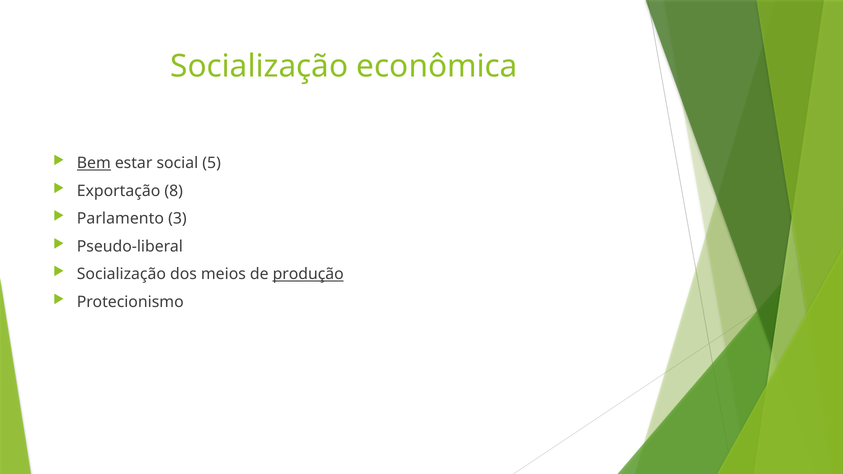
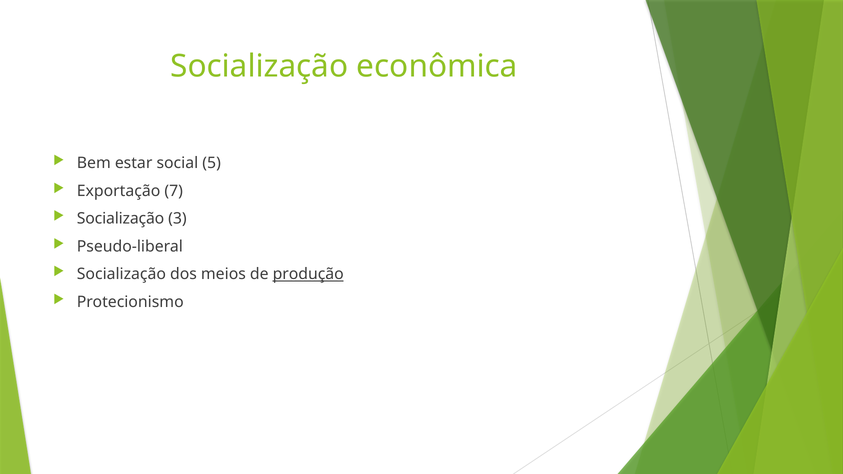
Bem underline: present -> none (94, 163)
8: 8 -> 7 (174, 191)
Parlamento: Parlamento -> Socialização (121, 219)
